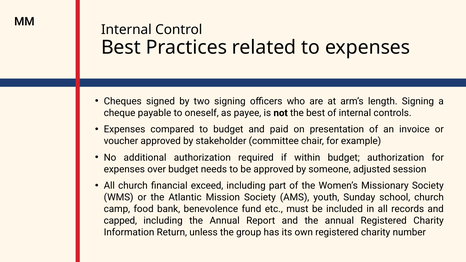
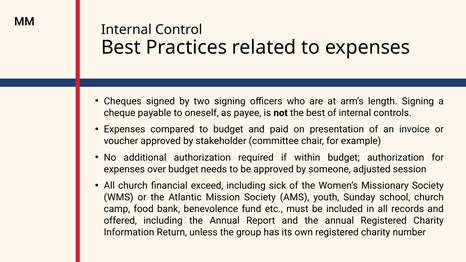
part: part -> sick (278, 186)
capped: capped -> offered (120, 221)
